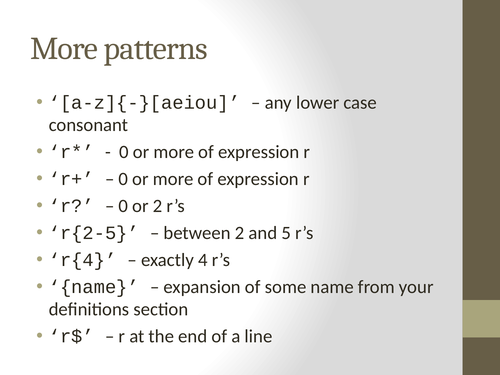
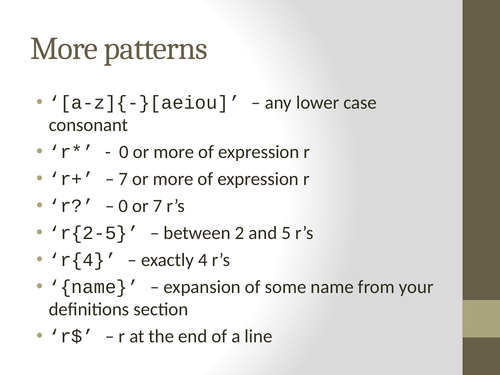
0: 0 -> 7 (123, 179)
or 2: 2 -> 7 (158, 206)
